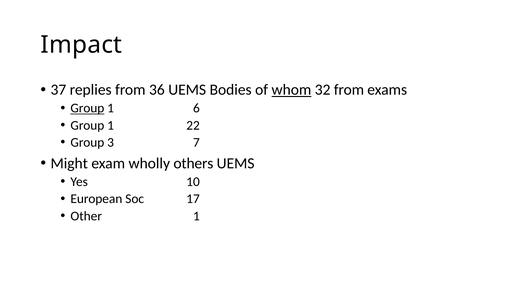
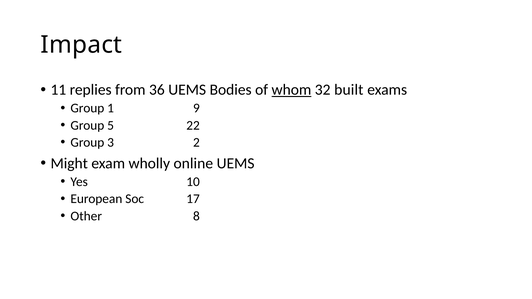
37: 37 -> 11 (58, 90)
32 from: from -> built (349, 90)
Group underline: present -> none (87, 108)
6: 6 -> 9 (196, 108)
1: 1 -> 5 (111, 125)
7: 7 -> 2 (196, 143)
others: others -> online (193, 164)
Other 1: 1 -> 8 (196, 216)
